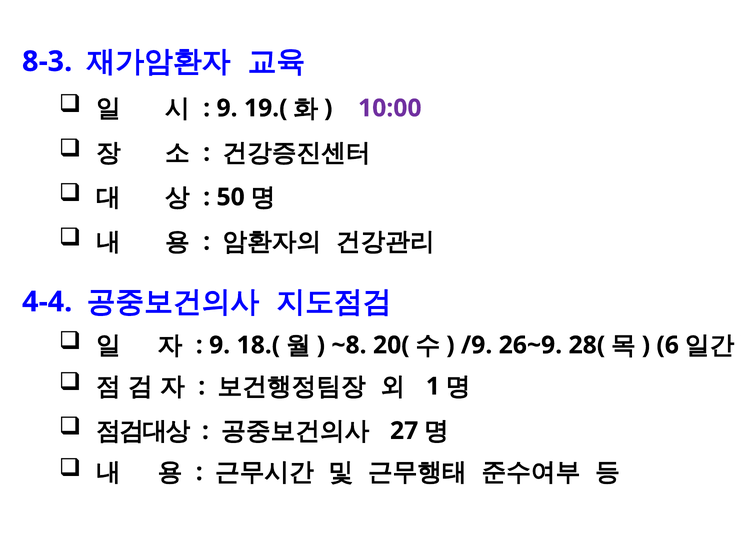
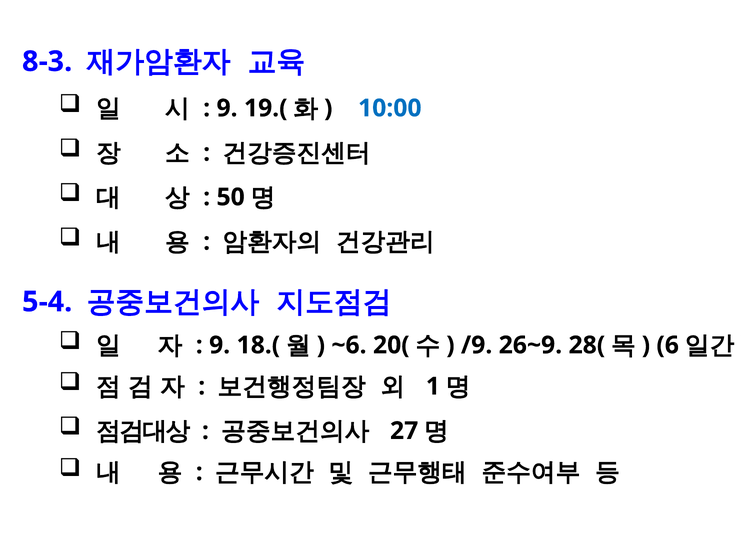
10:00 colour: purple -> blue (390, 108)
4-4: 4-4 -> 5-4 (47, 302)
~8: ~8 -> ~6 (349, 345)
